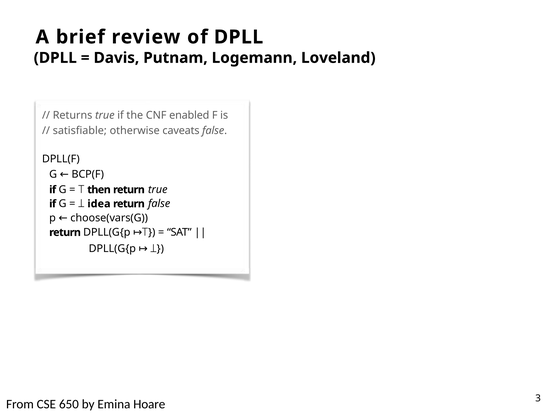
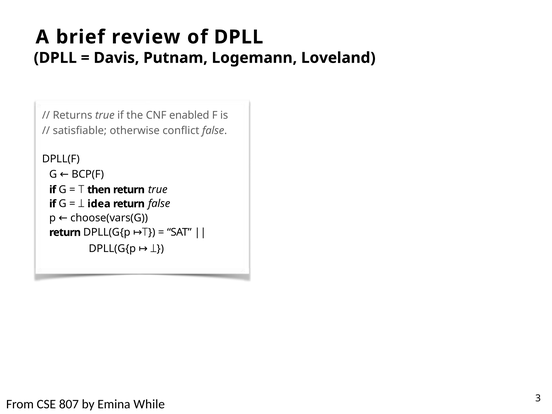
caveats: caveats -> conflict (181, 131)
650: 650 -> 807 (69, 404)
Hoare: Hoare -> While (149, 404)
